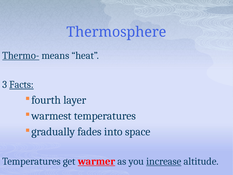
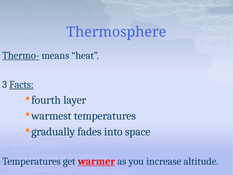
increase underline: present -> none (164, 161)
